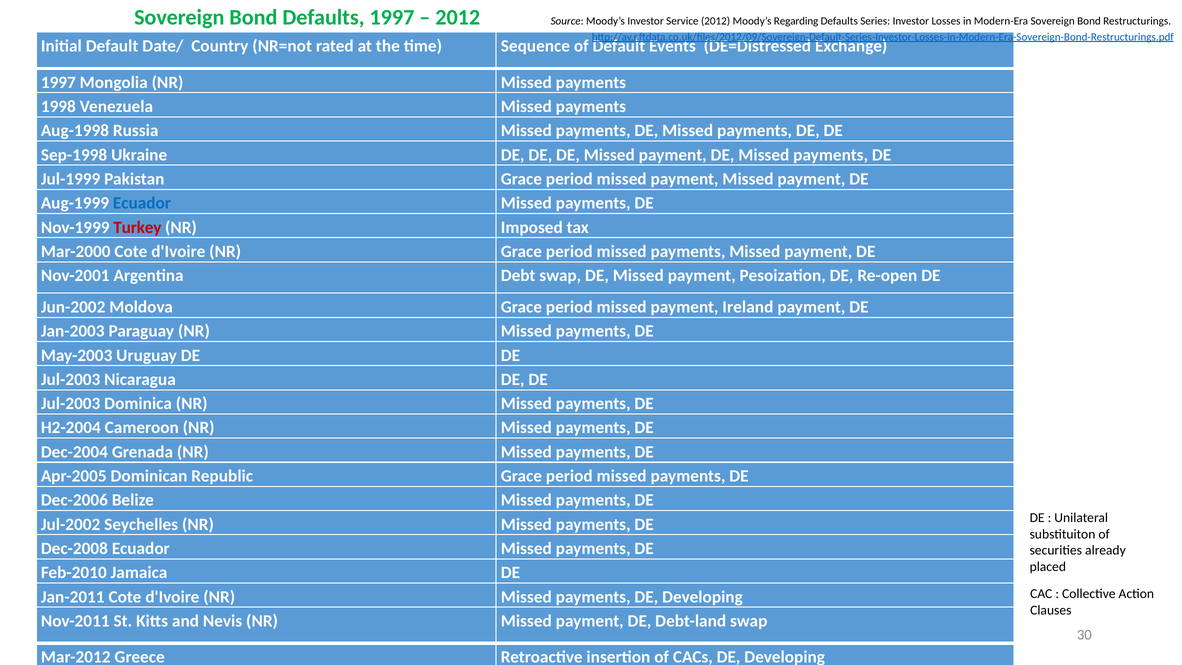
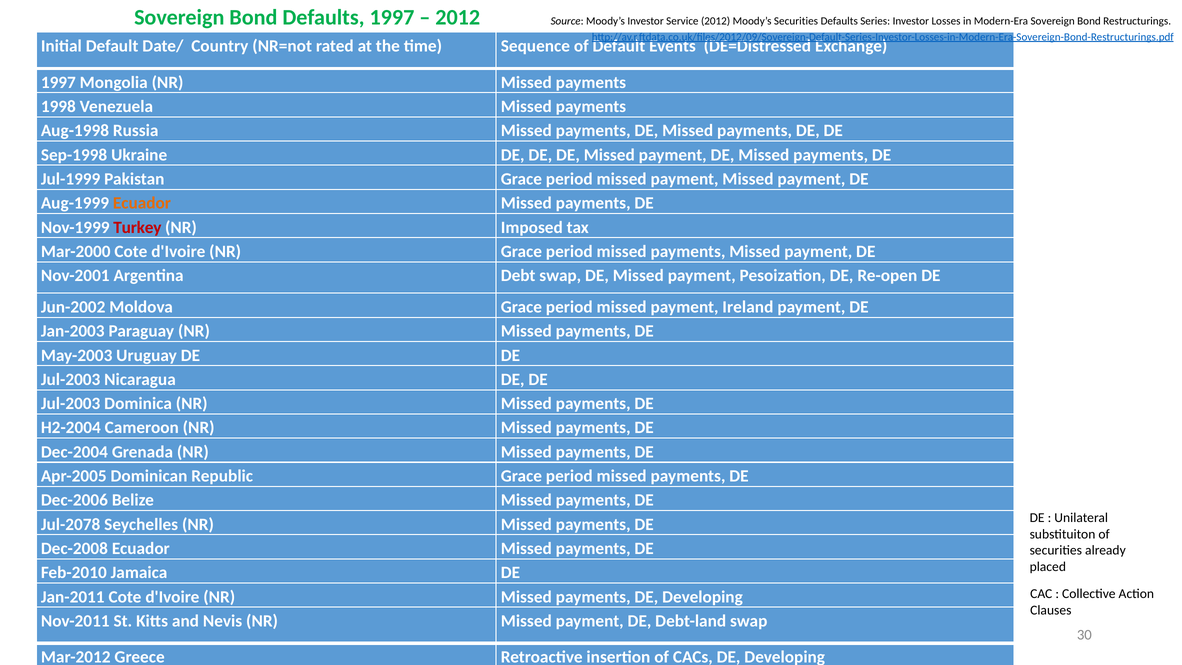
Moody’s Regarding: Regarding -> Securities (796, 21)
Ecuador colour: blue -> orange (142, 203)
Jul-2002: Jul-2002 -> Jul-2078 (71, 524)
